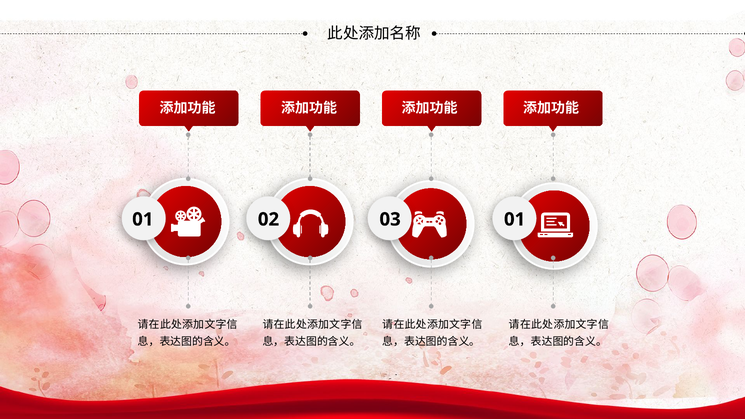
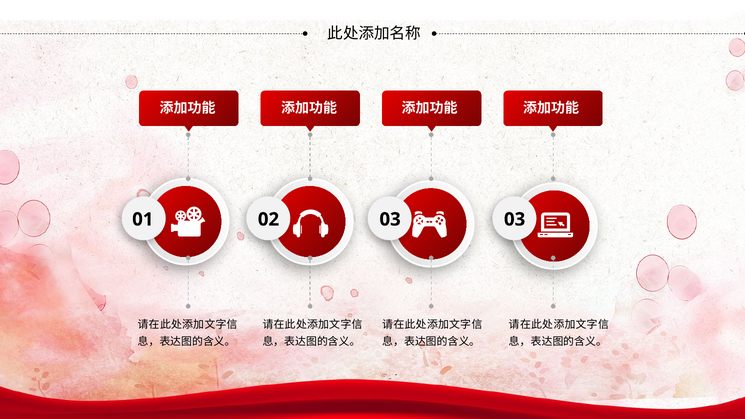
03 01: 01 -> 03 (515, 219)
